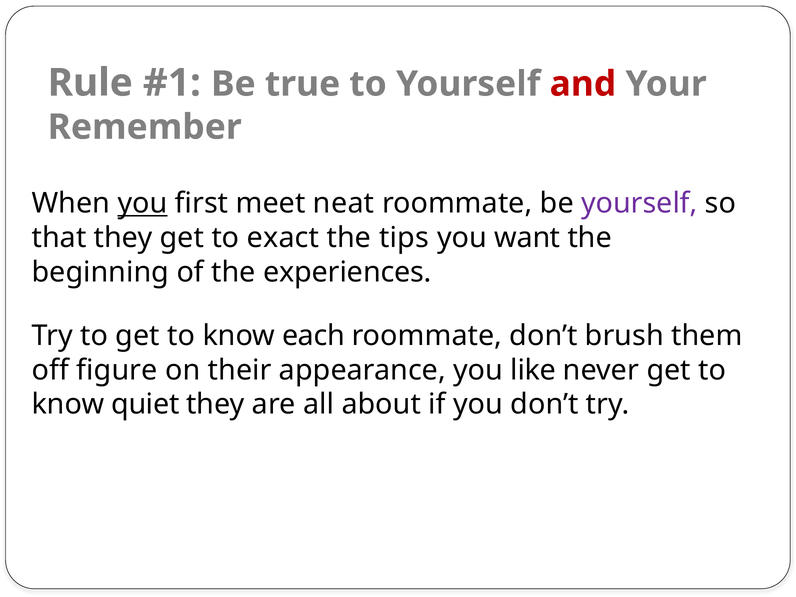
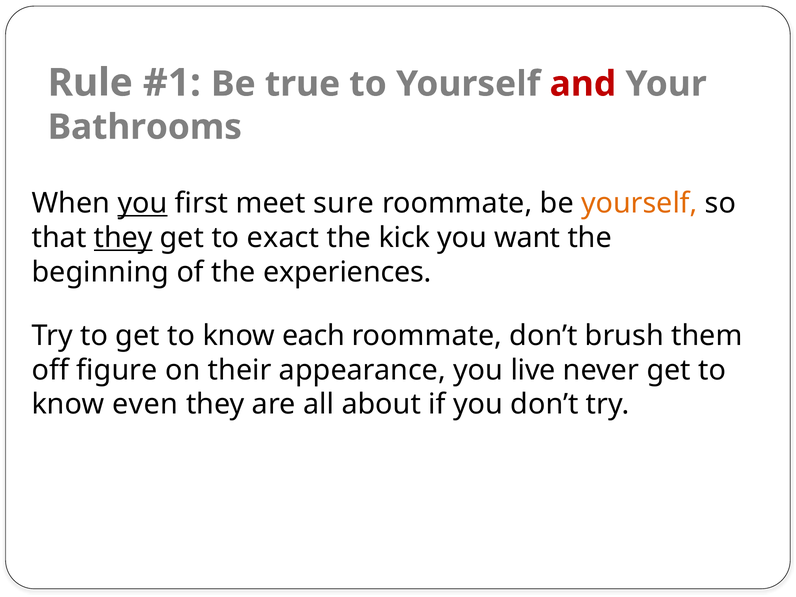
Remember: Remember -> Bathrooms (145, 127)
neat: neat -> sure (344, 203)
yourself colour: purple -> orange (639, 203)
they underline: none -> present (123, 238)
tips: tips -> kick (404, 238)
like: like -> live (533, 370)
quiet: quiet -> even (145, 404)
